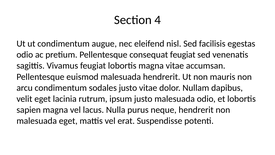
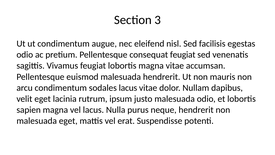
4: 4 -> 3 (158, 20)
sodales justo: justo -> lacus (128, 88)
